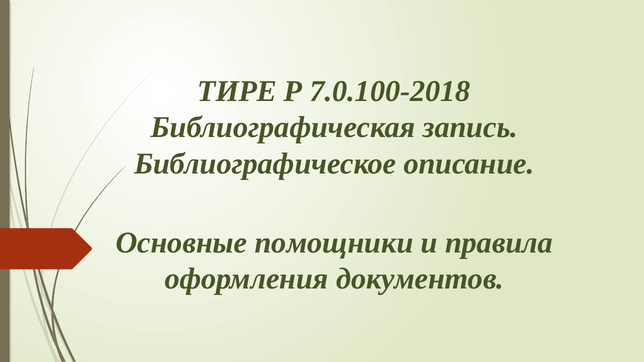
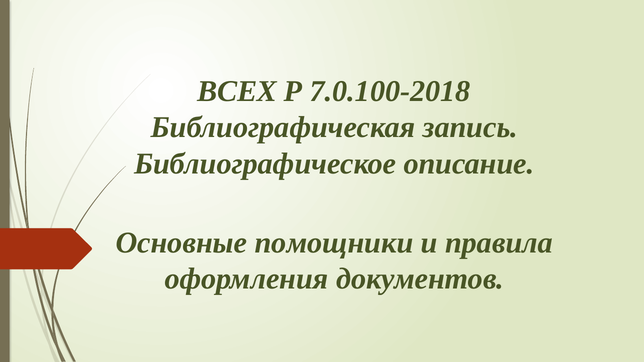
ТИРЕ: ТИРЕ -> ВСЕХ (237, 91)
